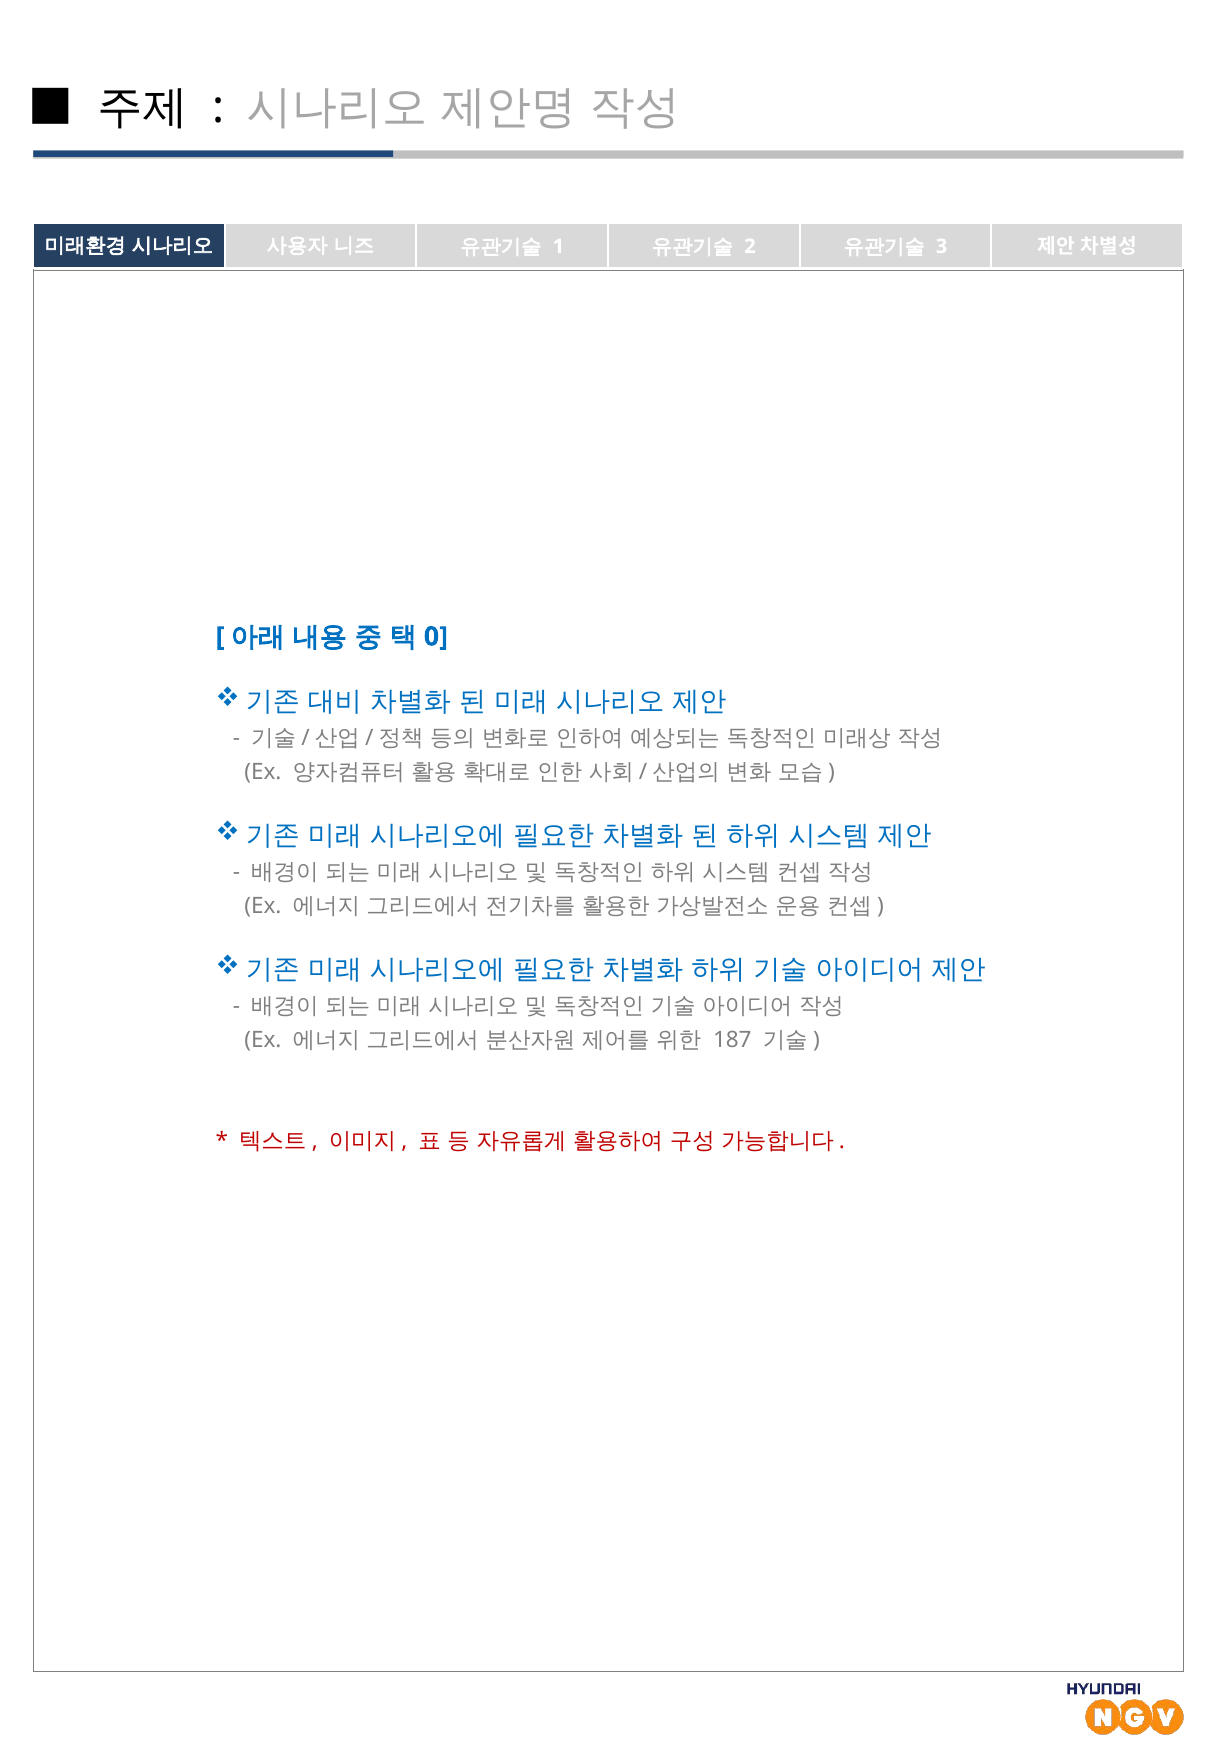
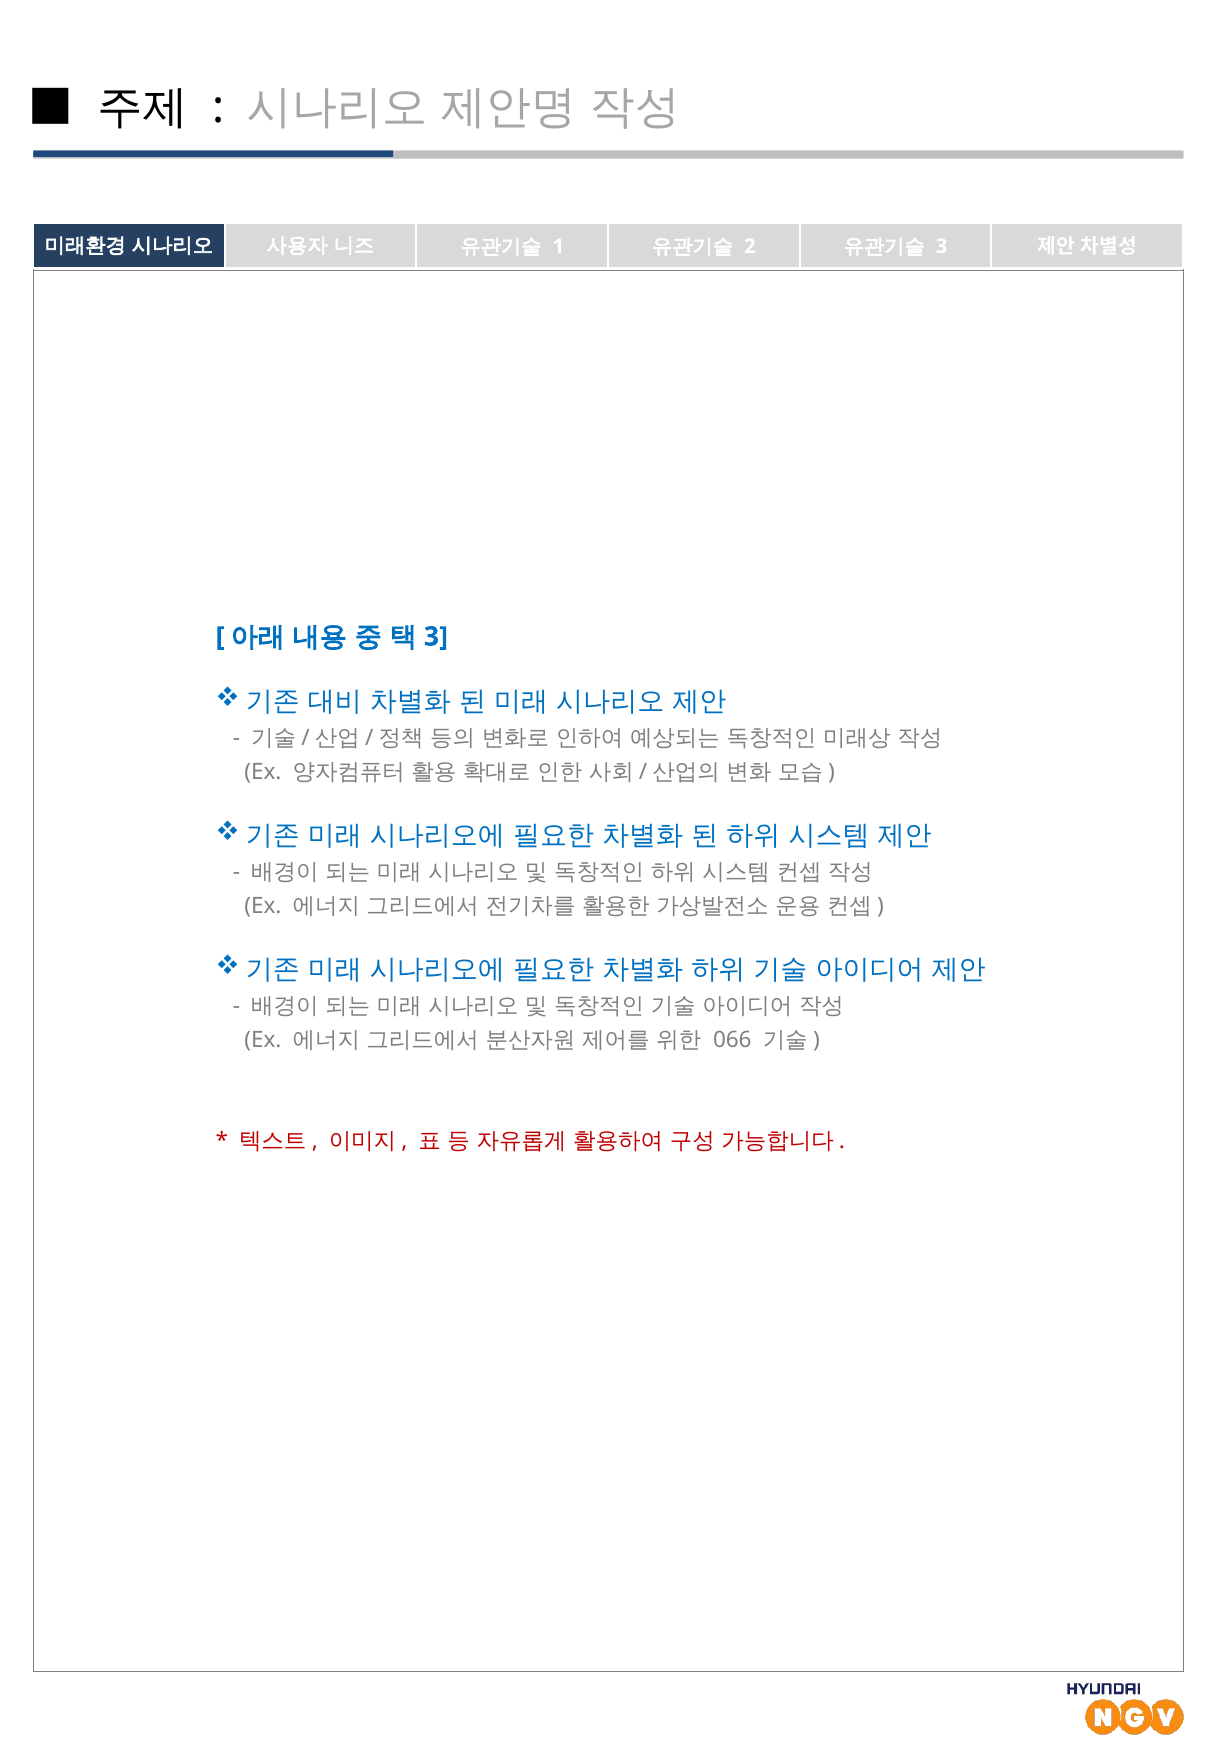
0: 0 -> 3 (436, 637)
187: 187 -> 066 (732, 1040)
